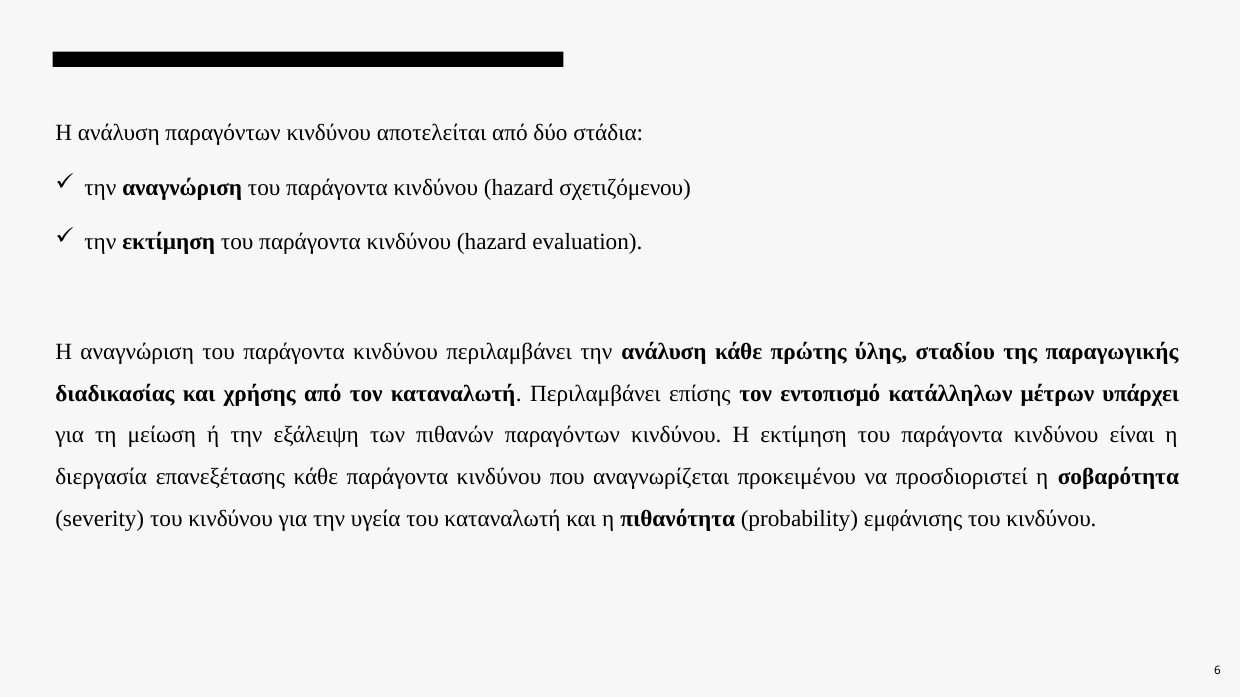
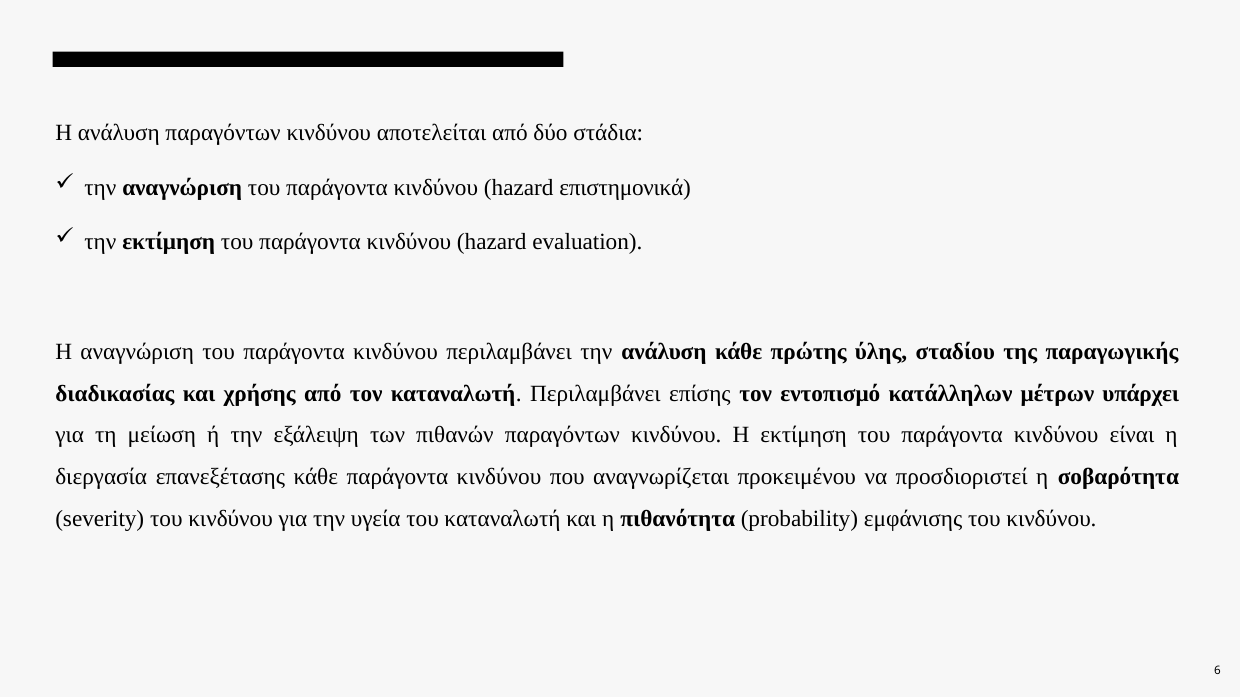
σχετιζόμενου: σχετιζόμενου -> επιστημονικά (625, 188)
